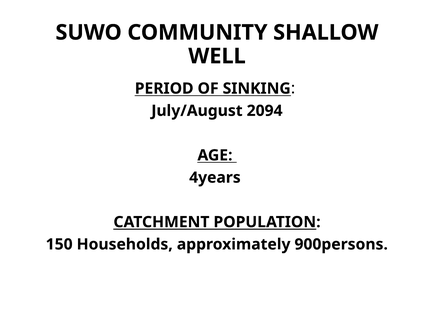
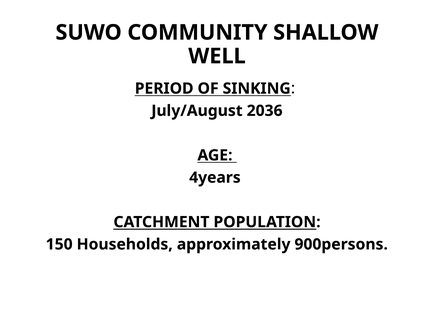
2094: 2094 -> 2036 (265, 111)
